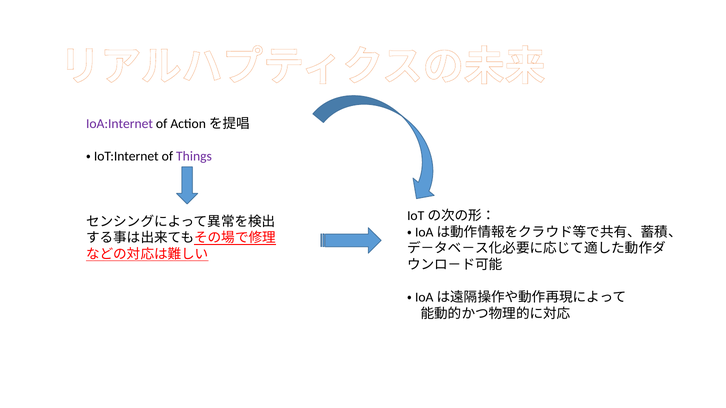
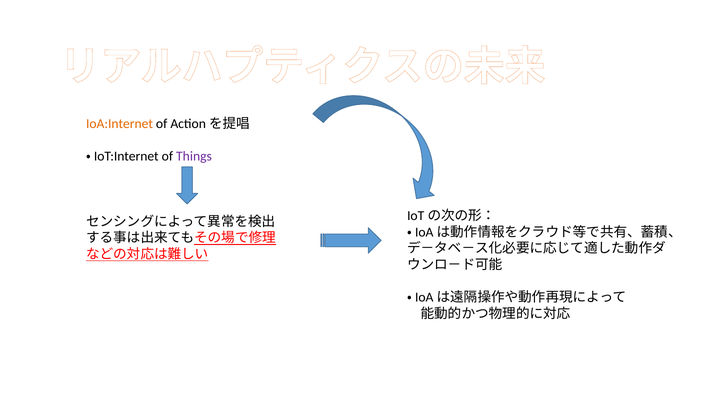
IoA:Internet colour: purple -> orange (120, 124)
